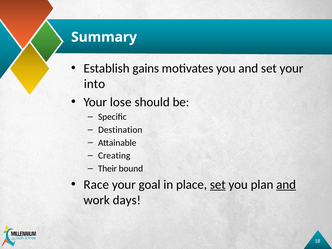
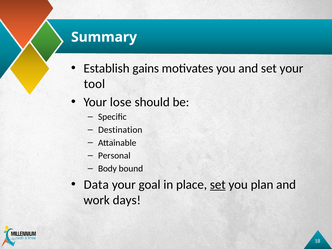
into: into -> tool (94, 84)
Creating: Creating -> Personal (114, 156)
Their: Their -> Body (107, 169)
Race: Race -> Data (96, 185)
and underline: present -> none (286, 185)
